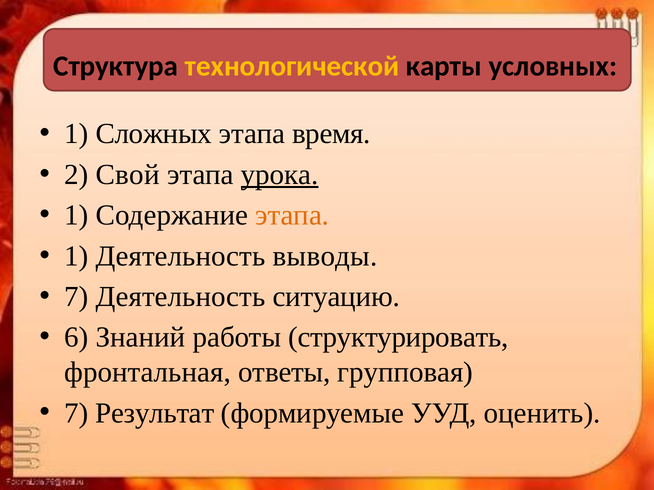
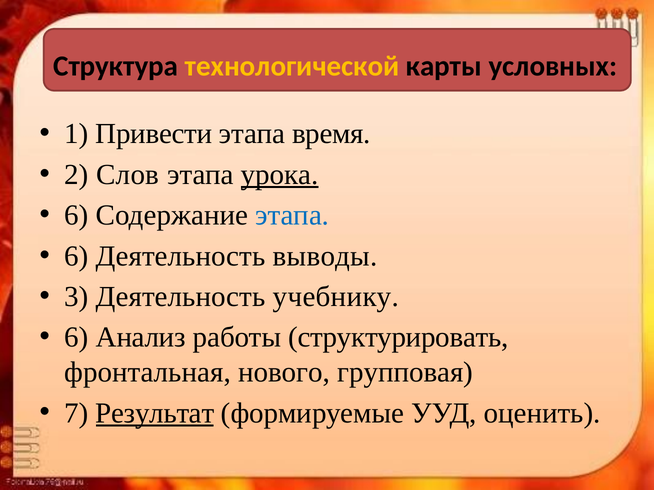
Сложных: Сложных -> Привести (154, 134)
Свой: Свой -> Слов (128, 175)
1: 1 -> 6 (76, 215)
этапа colour: orange -> blue (292, 215)
1: 1 -> 6 (76, 256)
7: 7 -> 3 (76, 297)
ситуацию: ситуацию -> учебнику (336, 297)
Знаний: Знаний -> Анализ (141, 338)
ответы: ответы -> нового (284, 373)
Результат underline: none -> present (155, 413)
